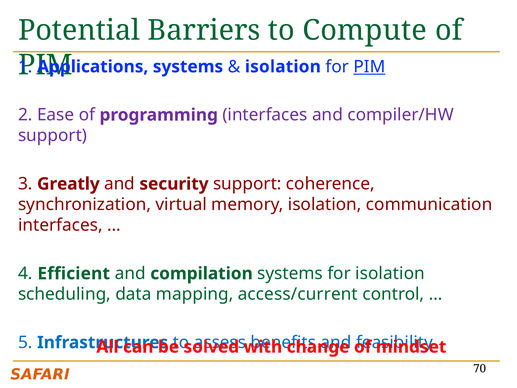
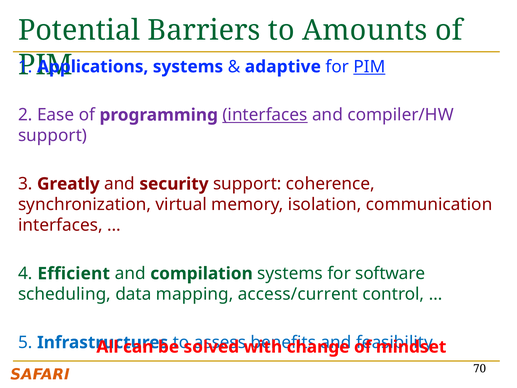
Compute: Compute -> Amounts (365, 30)
isolation: isolation -> adaptive (283, 67)
interfaces underline: none -> present (265, 115)
for isolation: isolation -> software (390, 273)
